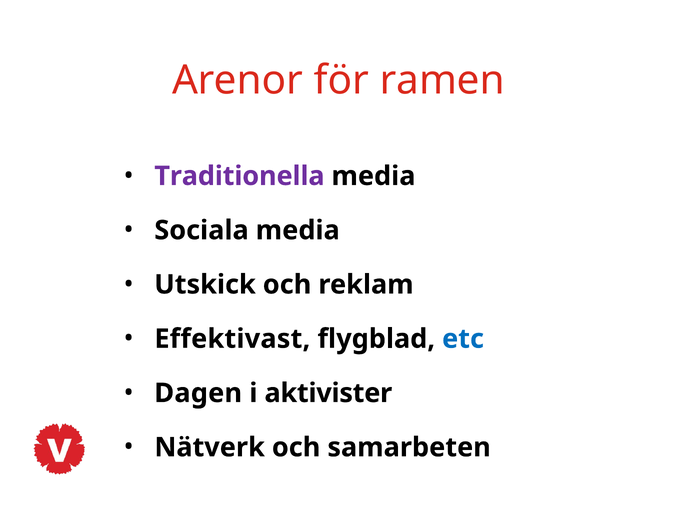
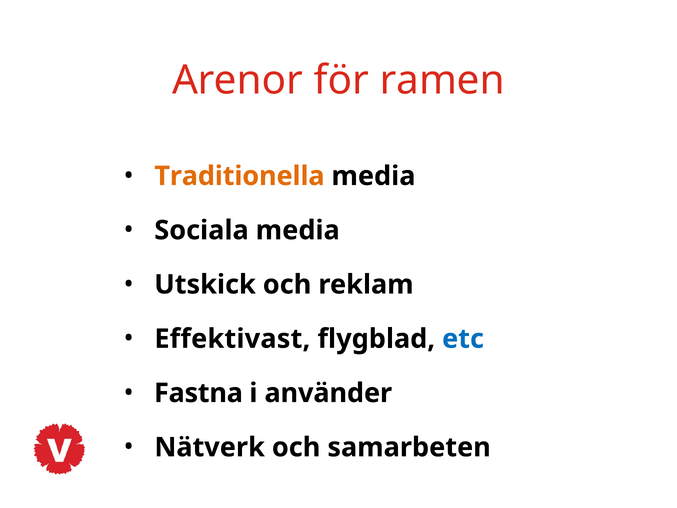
Traditionella colour: purple -> orange (239, 176)
Dagen: Dagen -> Fastna (198, 393)
aktivister: aktivister -> använder (328, 393)
